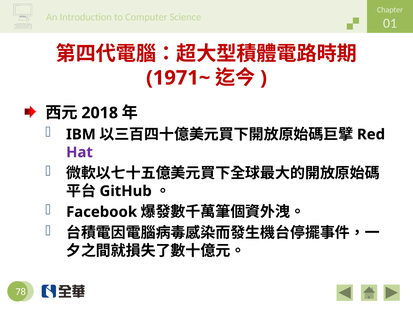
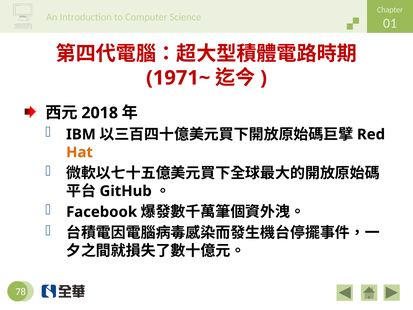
Hat colour: purple -> orange (79, 152)
